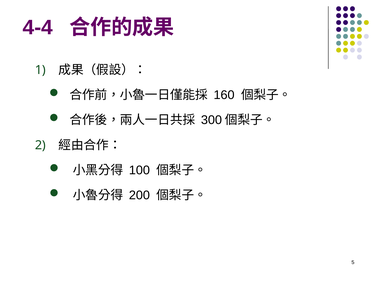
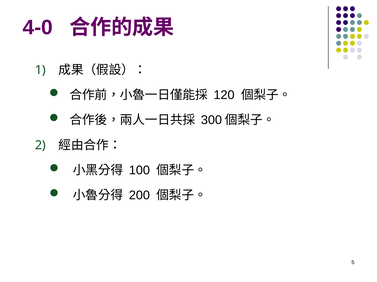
4-4: 4-4 -> 4-0 (38, 27)
160: 160 -> 120 (224, 95)
